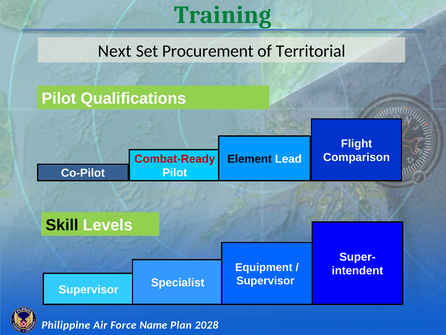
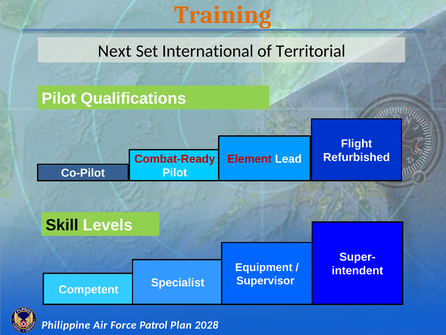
Training colour: green -> orange (223, 15)
Procurement: Procurement -> International (208, 51)
Comparison: Comparison -> Refurbished (357, 157)
Element colour: black -> red (250, 159)
Supervisor: Supervisor -> Competent (89, 289)
Name: Name -> Patrol (153, 325)
